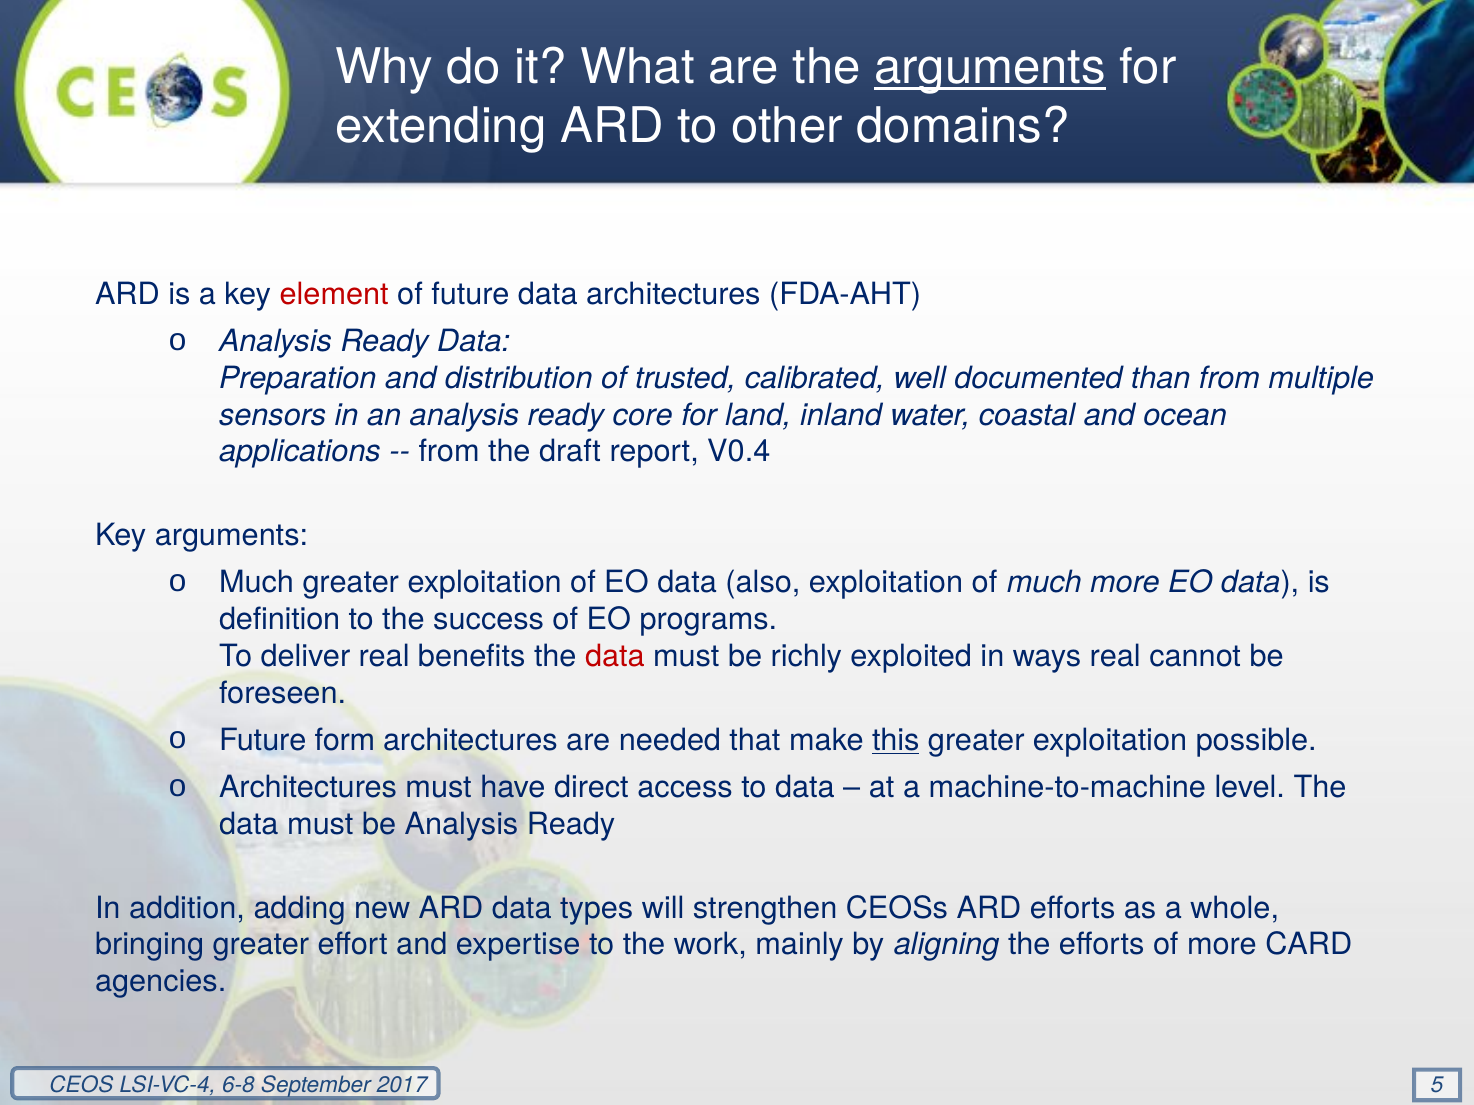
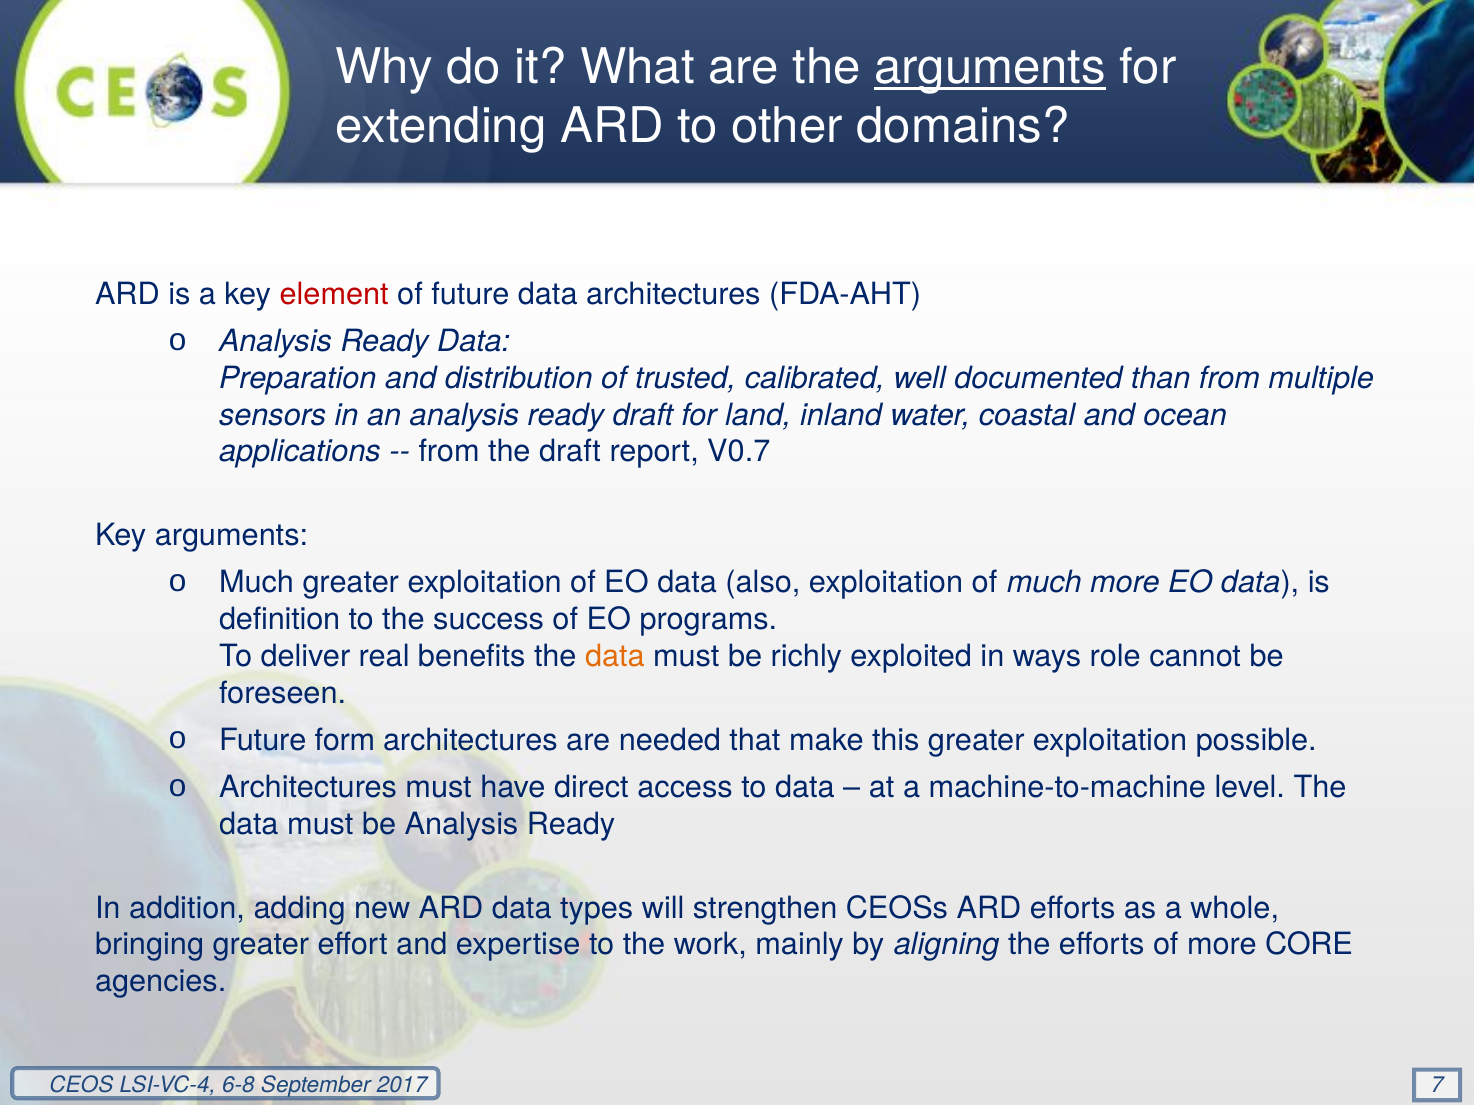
ready core: core -> draft (643, 415)
V0.4: V0.4 -> V0.7 (739, 452)
data colour: red -> orange (615, 657)
ways real: real -> role (1115, 657)
this underline: present -> none (896, 741)
CARD: CARD -> CORE (1309, 945)
5: 5 -> 7 (1437, 1085)
